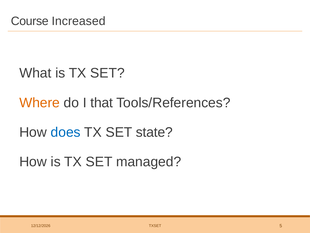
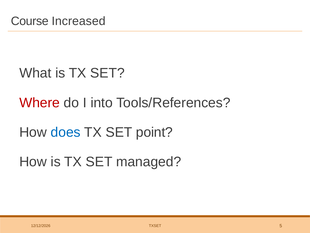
Where colour: orange -> red (40, 102)
that: that -> into (102, 102)
state: state -> point (154, 132)
